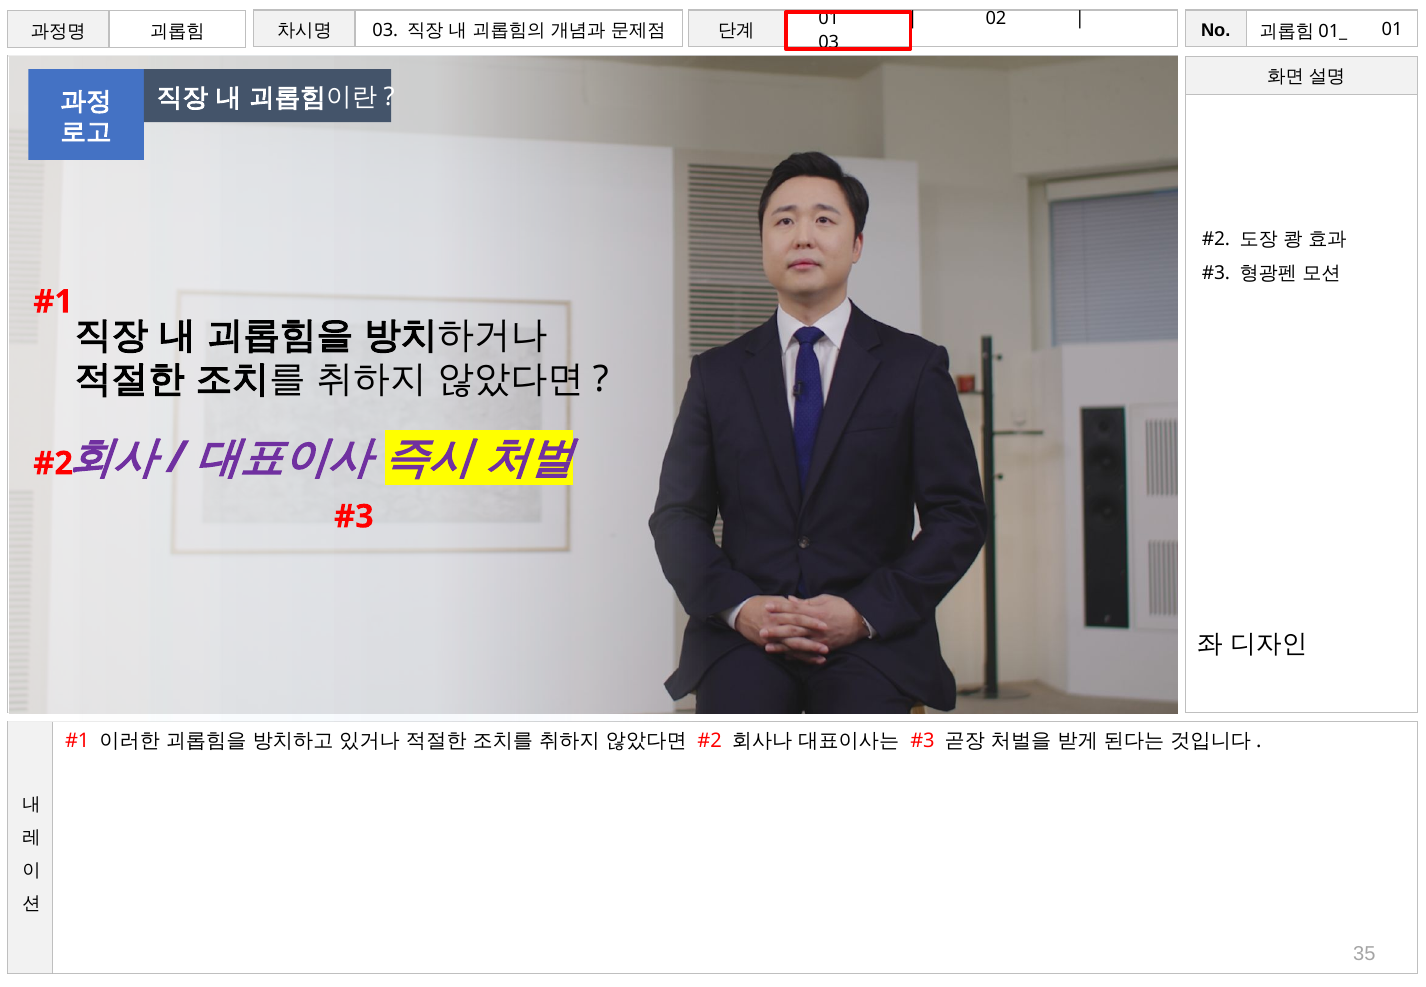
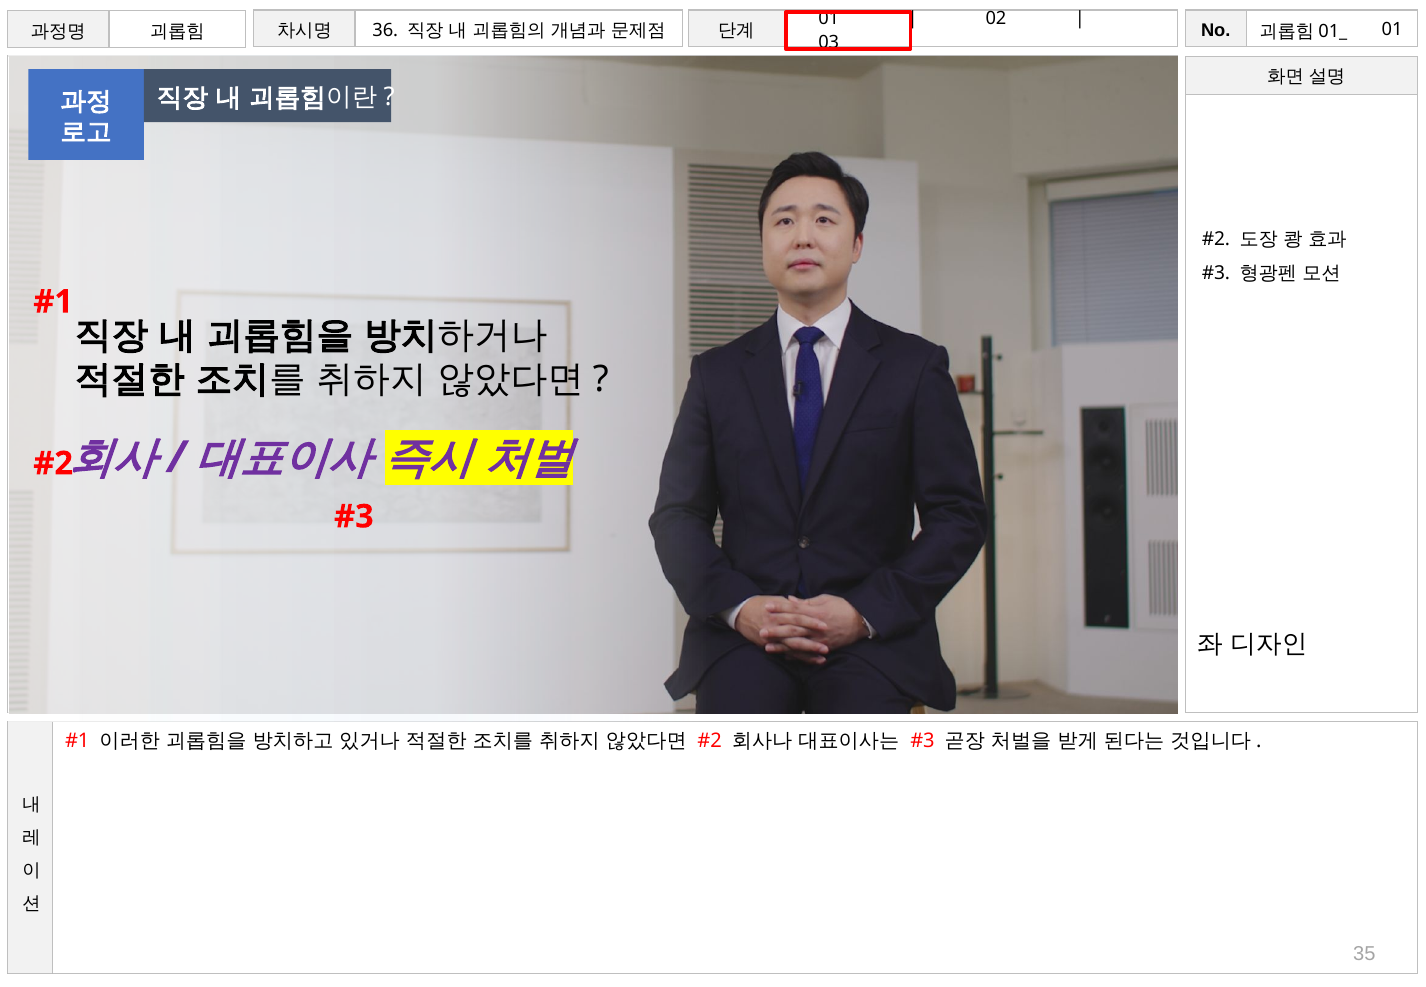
03: 03 -> 36 (385, 31)
